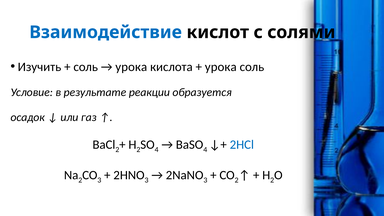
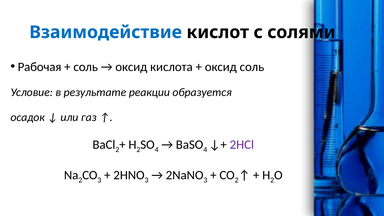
Изучить: Изучить -> Рабочая (40, 67)
урока: урока -> оксид (131, 67)
урока: урока -> оксид (221, 67)
2HCl colour: blue -> purple (242, 145)
